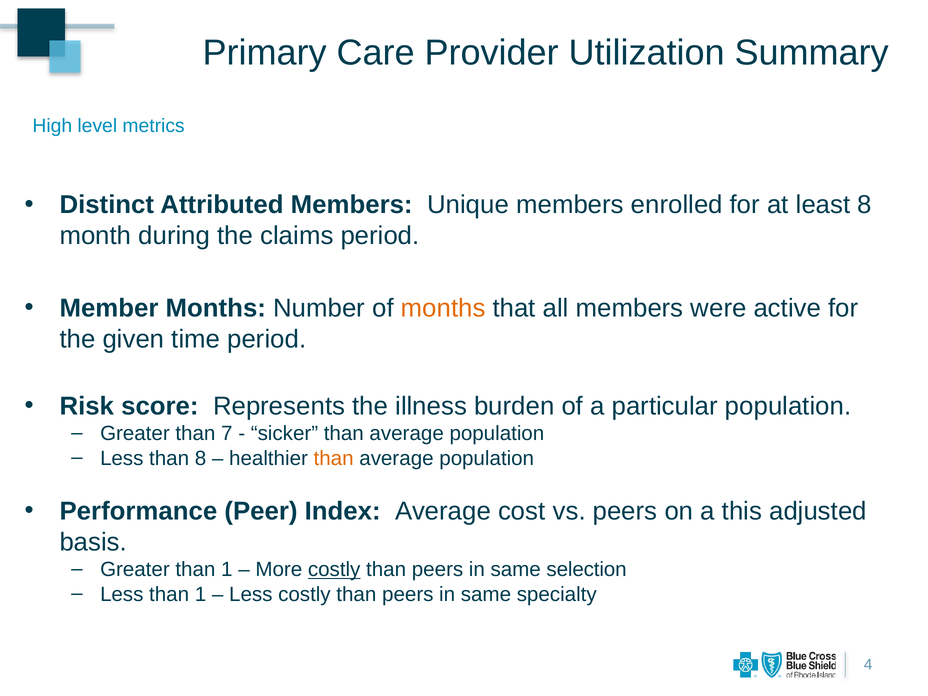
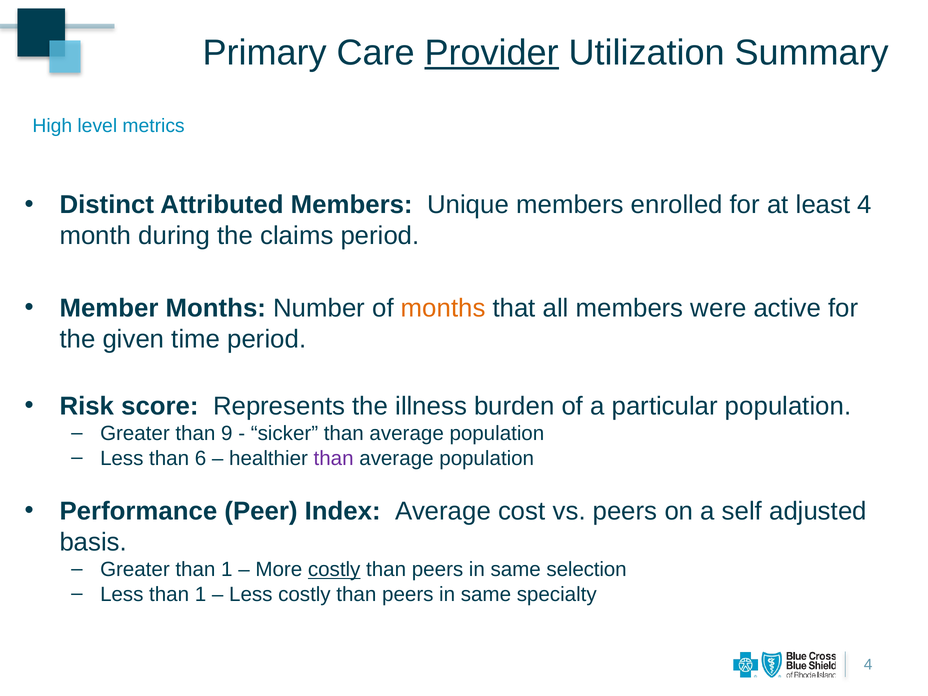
Provider underline: none -> present (492, 53)
least 8: 8 -> 4 (865, 205)
7: 7 -> 9 (227, 434)
than 8: 8 -> 6 (201, 458)
than colour: orange -> purple (334, 458)
this: this -> self (742, 511)
